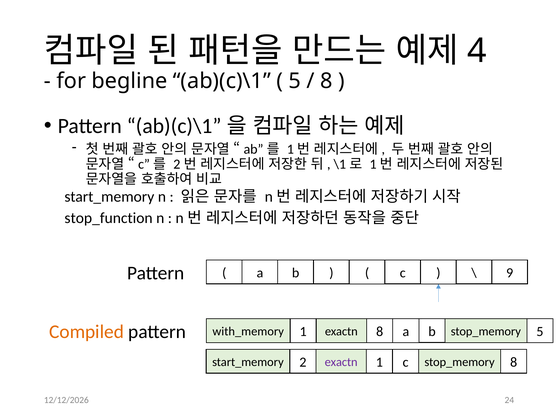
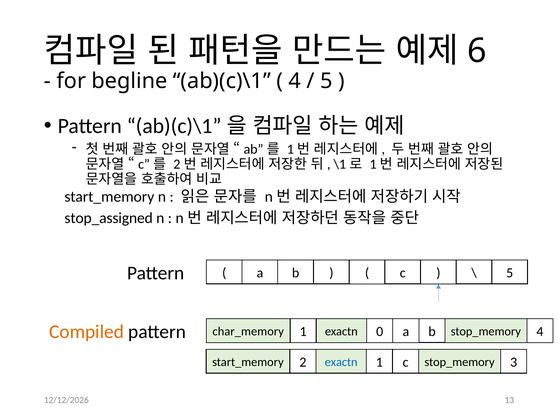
4: 4 -> 6 (477, 51)
5: 5 -> 4 (295, 81)
8: 8 -> 5 (326, 81)
stop_function: stop_function -> stop_assigned (109, 218)
9: 9 -> 5 (510, 273)
pattern 8: 8 -> 0 (380, 331)
stop_memory 5: 5 -> 4 (540, 331)
with_memory: with_memory -> char_memory (248, 331)
stop_memory 8: 8 -> 3 (514, 362)
exactn colour: purple -> blue (341, 362)
24: 24 -> 13 (509, 400)
